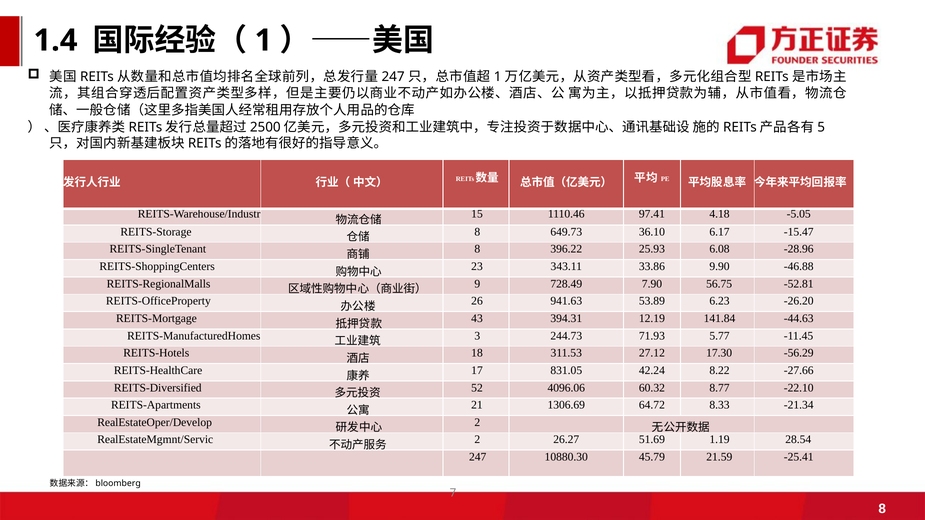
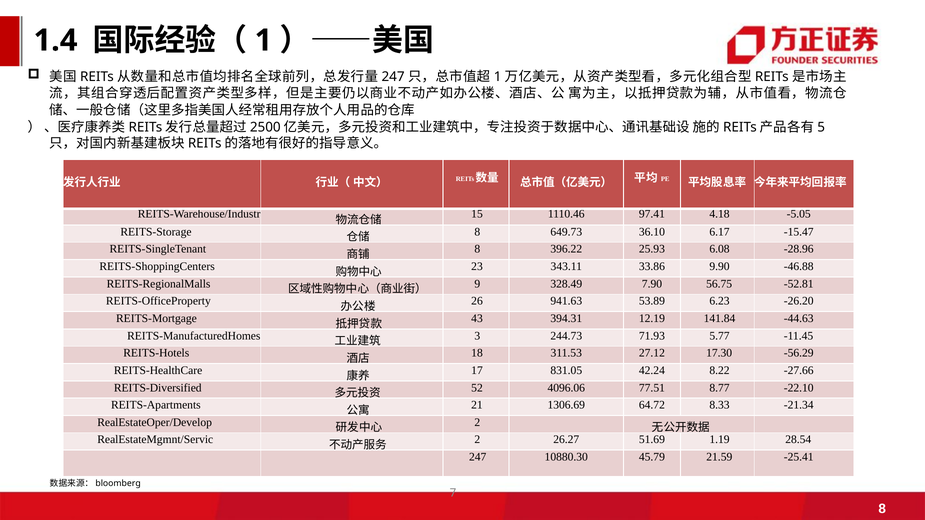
728.49: 728.49 -> 328.49 (566, 284)
60.32: 60.32 -> 77.51 (652, 388)
